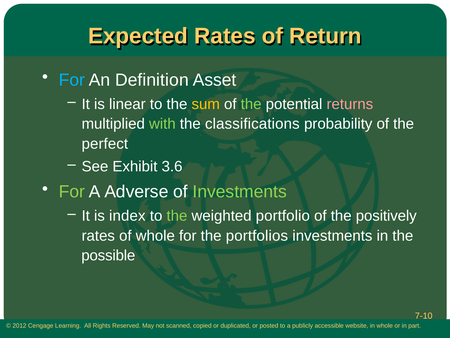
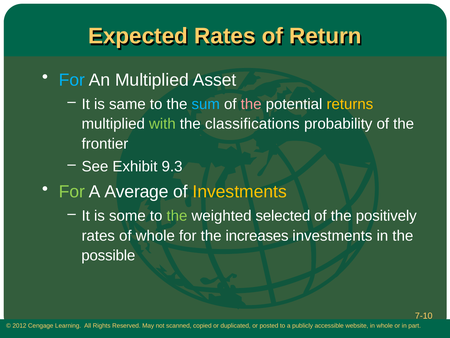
An Definition: Definition -> Multiplied (152, 80)
linear: linear -> same (127, 104)
sum colour: yellow -> light blue (206, 104)
the colour: light green -> pink (251, 104)
returns colour: pink -> yellow (350, 104)
perfect: perfect -> frontier (105, 144)
3.6: 3.6 -> 9.3 (172, 166)
Adverse: Adverse -> Average (136, 192)
Investments colour: light green -> yellow (240, 192)
index: index -> some (127, 216)
portfolio: portfolio -> selected (283, 216)
portfolios: portfolios -> increases (257, 235)
